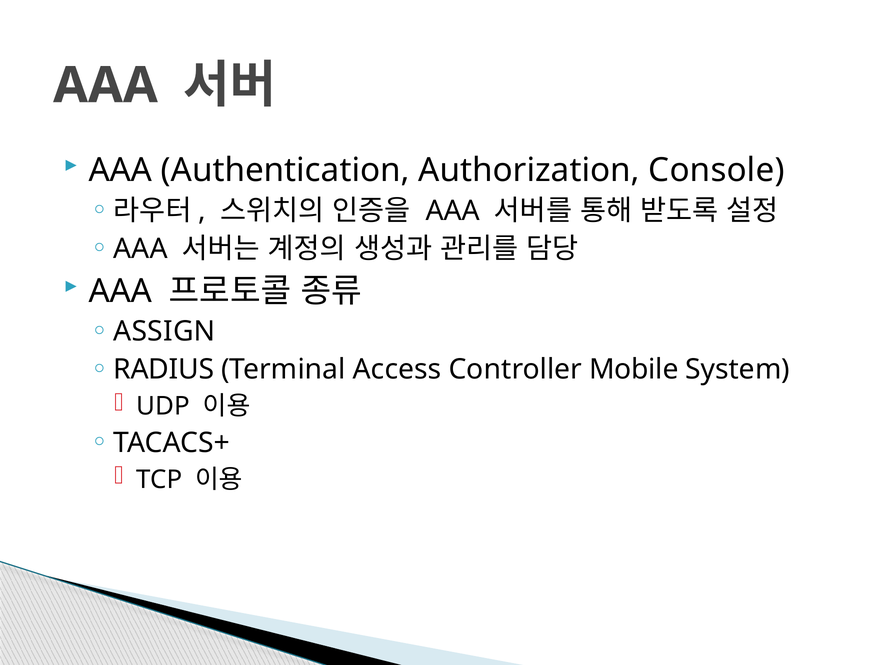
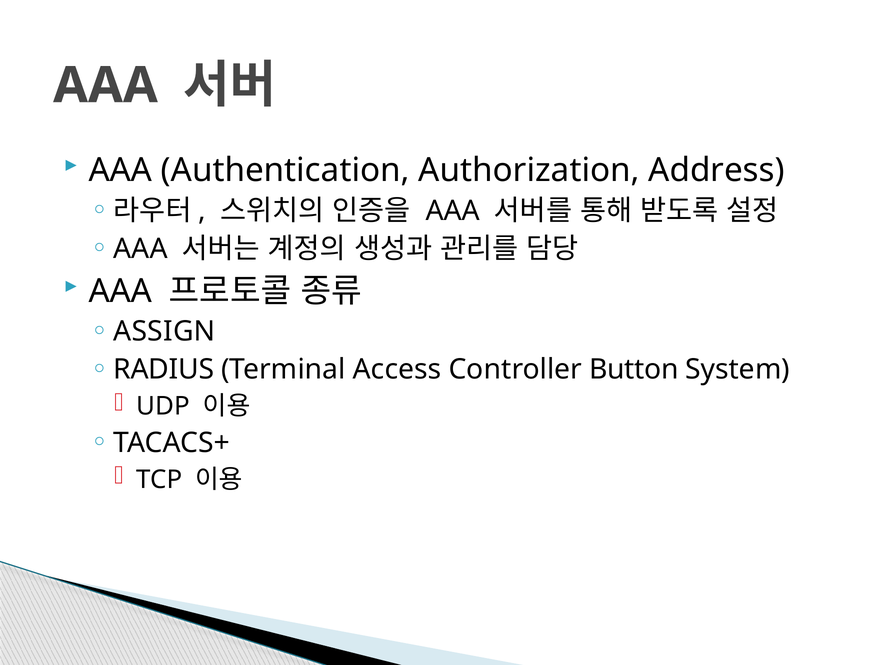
Console: Console -> Address (717, 170)
Mobile: Mobile -> Button (634, 370)
